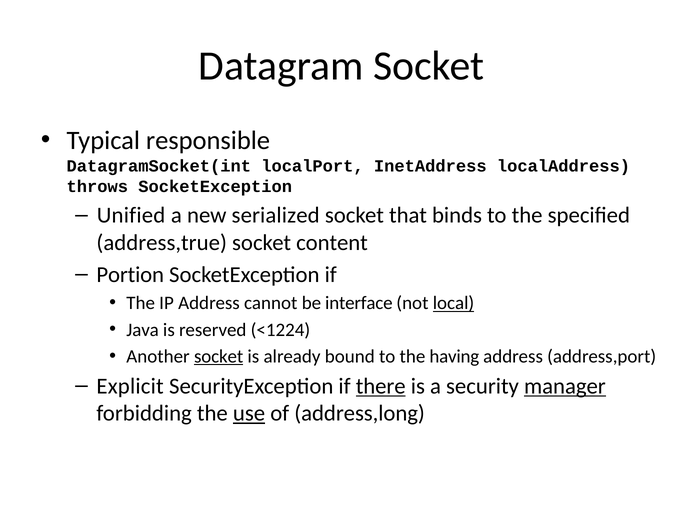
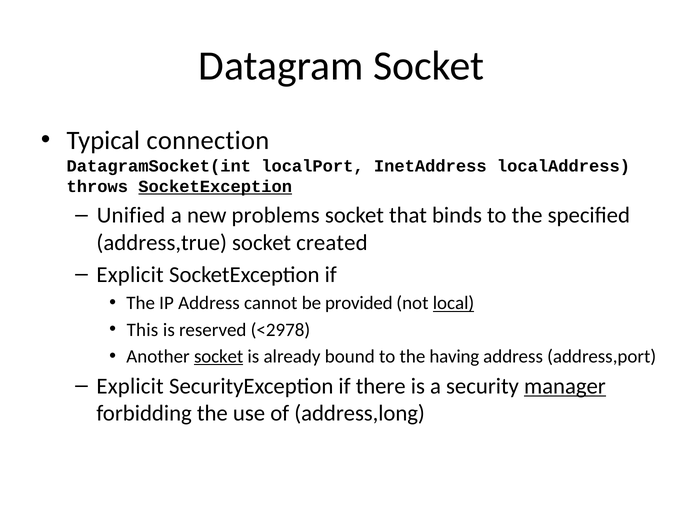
responsible: responsible -> connection (208, 141)
SocketException underline: none -> present (215, 187)
serialized: serialized -> problems (276, 216)
content: content -> created (332, 243)
Portion: Portion -> Explicit (130, 275)
interface: interface -> provided (359, 303)
Java: Java -> This (142, 330)
<1224: <1224 -> <2978 (280, 330)
there underline: present -> none (381, 386)
use underline: present -> none (249, 414)
